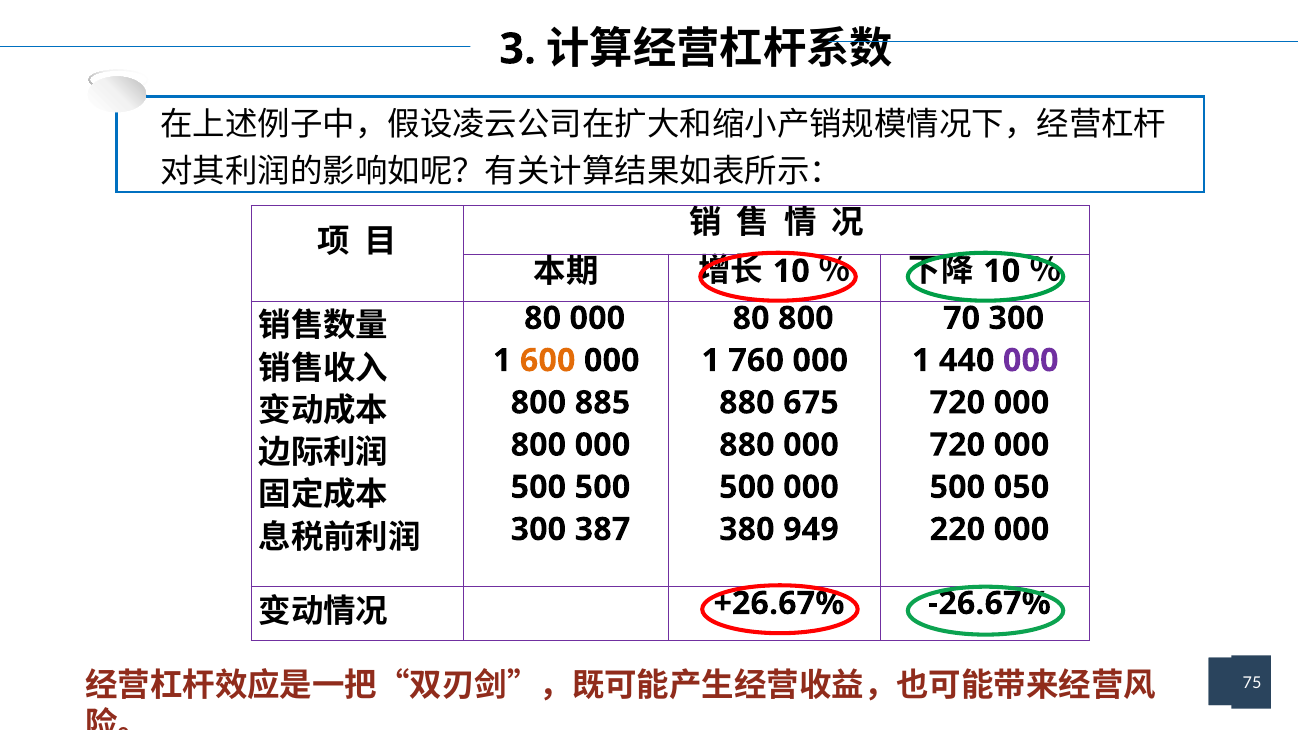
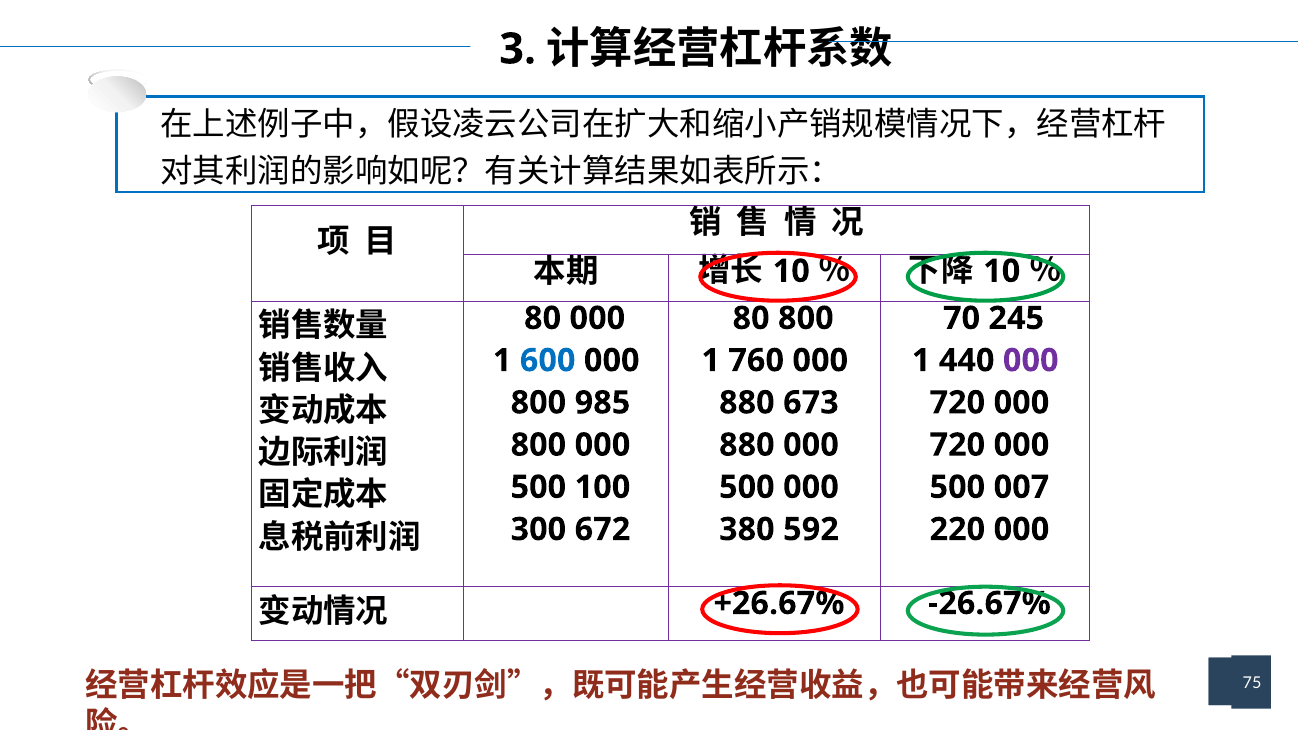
70 300: 300 -> 245 (1016, 318)
600 colour: orange -> blue (548, 361)
885: 885 -> 985 (602, 403)
675: 675 -> 673 (811, 403)
500 500: 500 -> 100 (602, 487)
050: 050 -> 007 (1021, 487)
387: 387 -> 672 (602, 529)
949: 949 -> 592 (811, 529)
